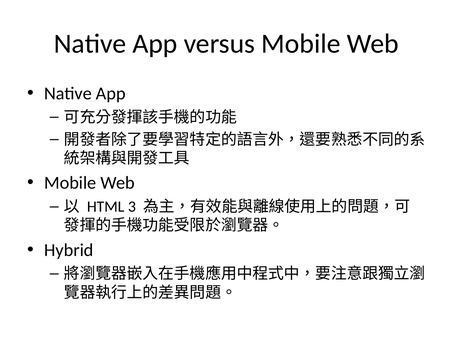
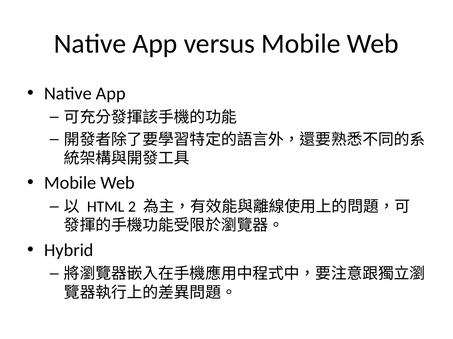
3: 3 -> 2 (132, 207)
